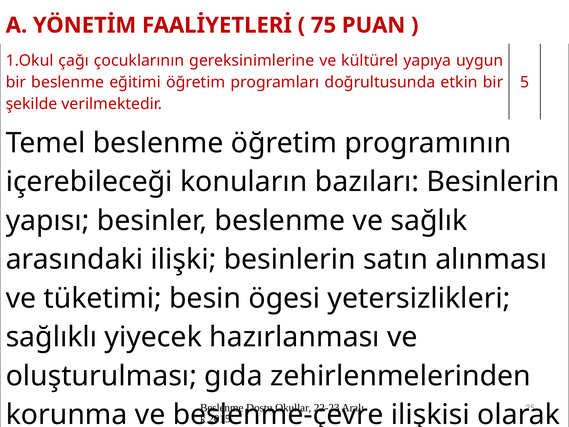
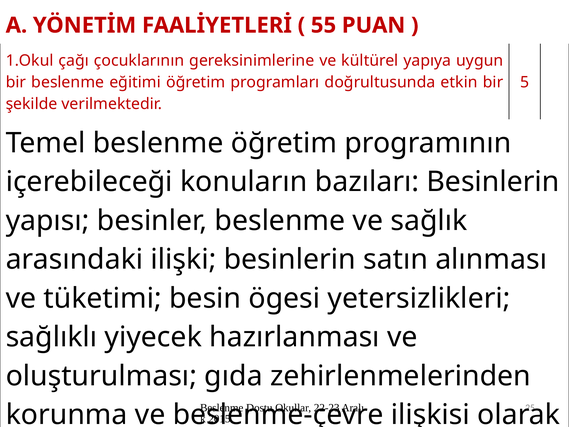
75: 75 -> 55 (323, 25)
